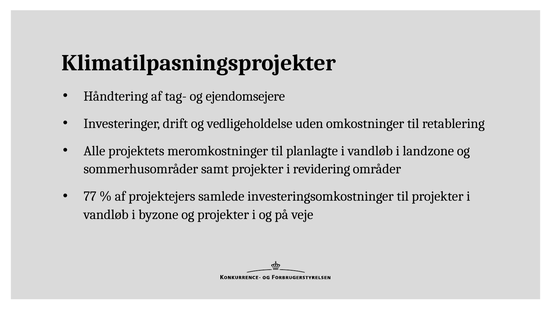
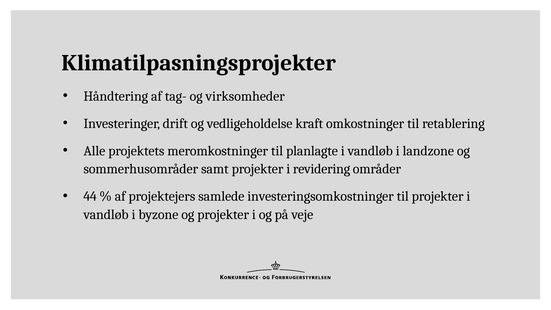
ejendomsejere: ejendomsejere -> virksomheder (245, 96)
uden: uden -> kraft (309, 123)
77: 77 -> 44 (90, 196)
